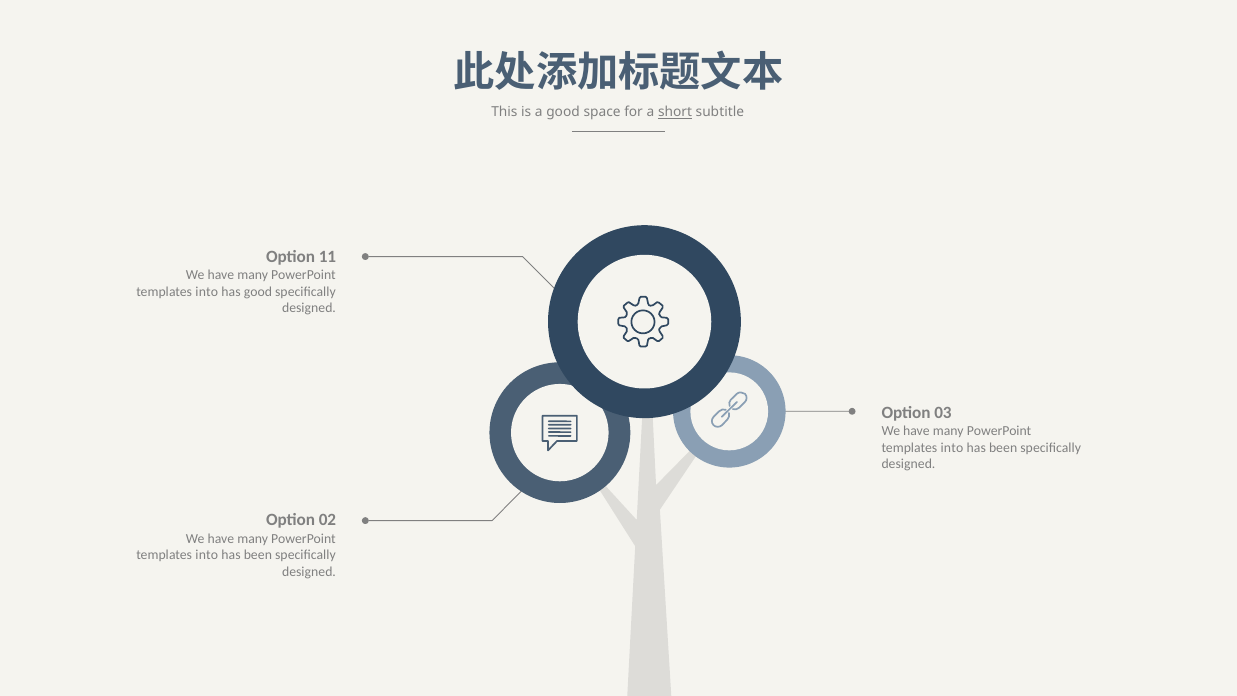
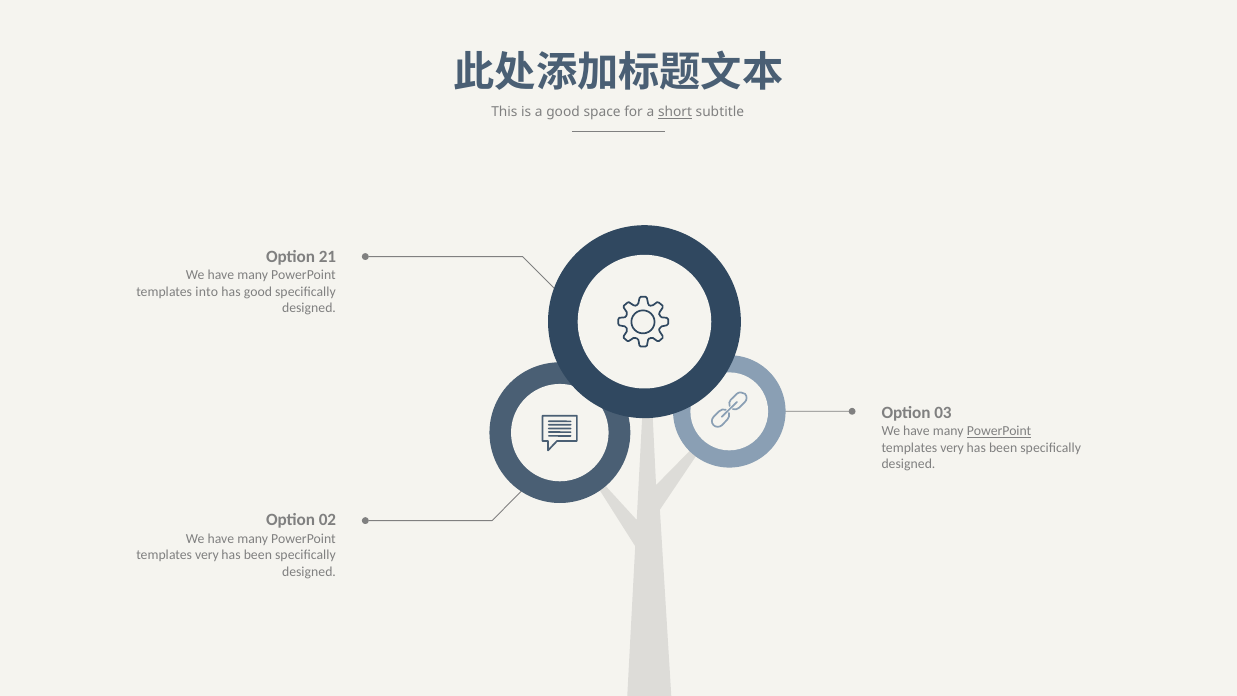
11: 11 -> 21 (327, 257)
PowerPoint underline: none -> present (999, 431)
into: into -> very (952, 448)
into: into -> very (207, 555)
